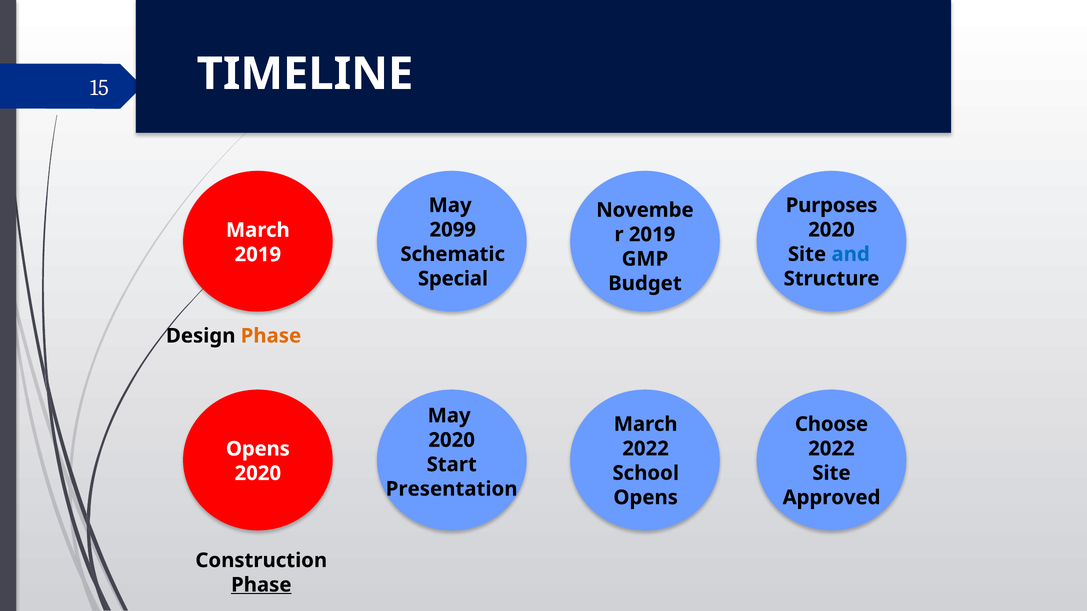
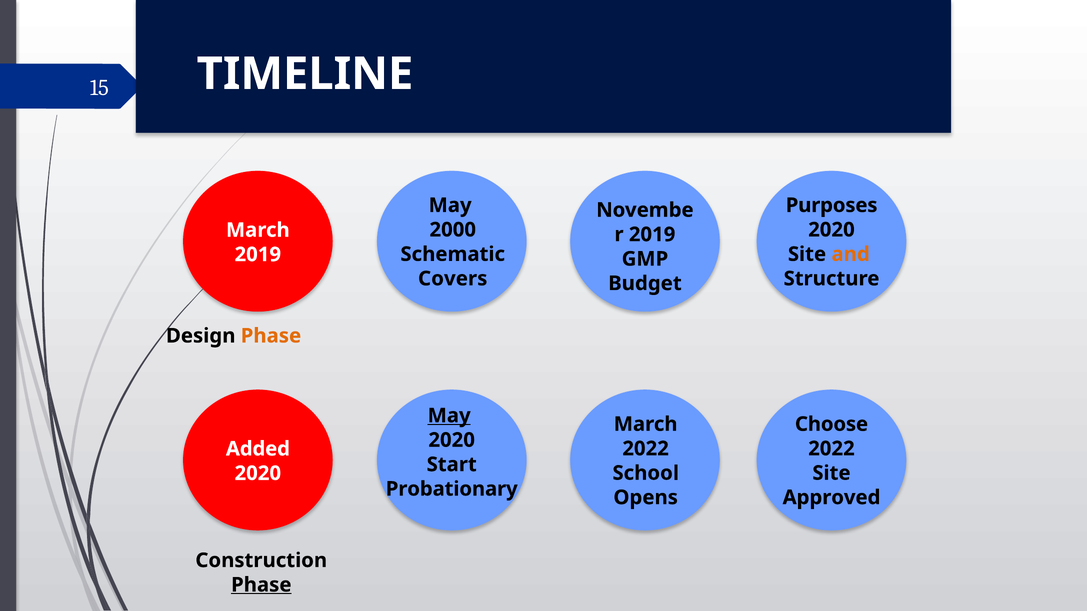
2099: 2099 -> 2000 (453, 230)
and colour: blue -> orange (851, 254)
Special: Special -> Covers (453, 279)
May underline: none -> present (449, 416)
Opens: Opens -> Added (258, 449)
Presentation: Presentation -> Probationary (452, 489)
